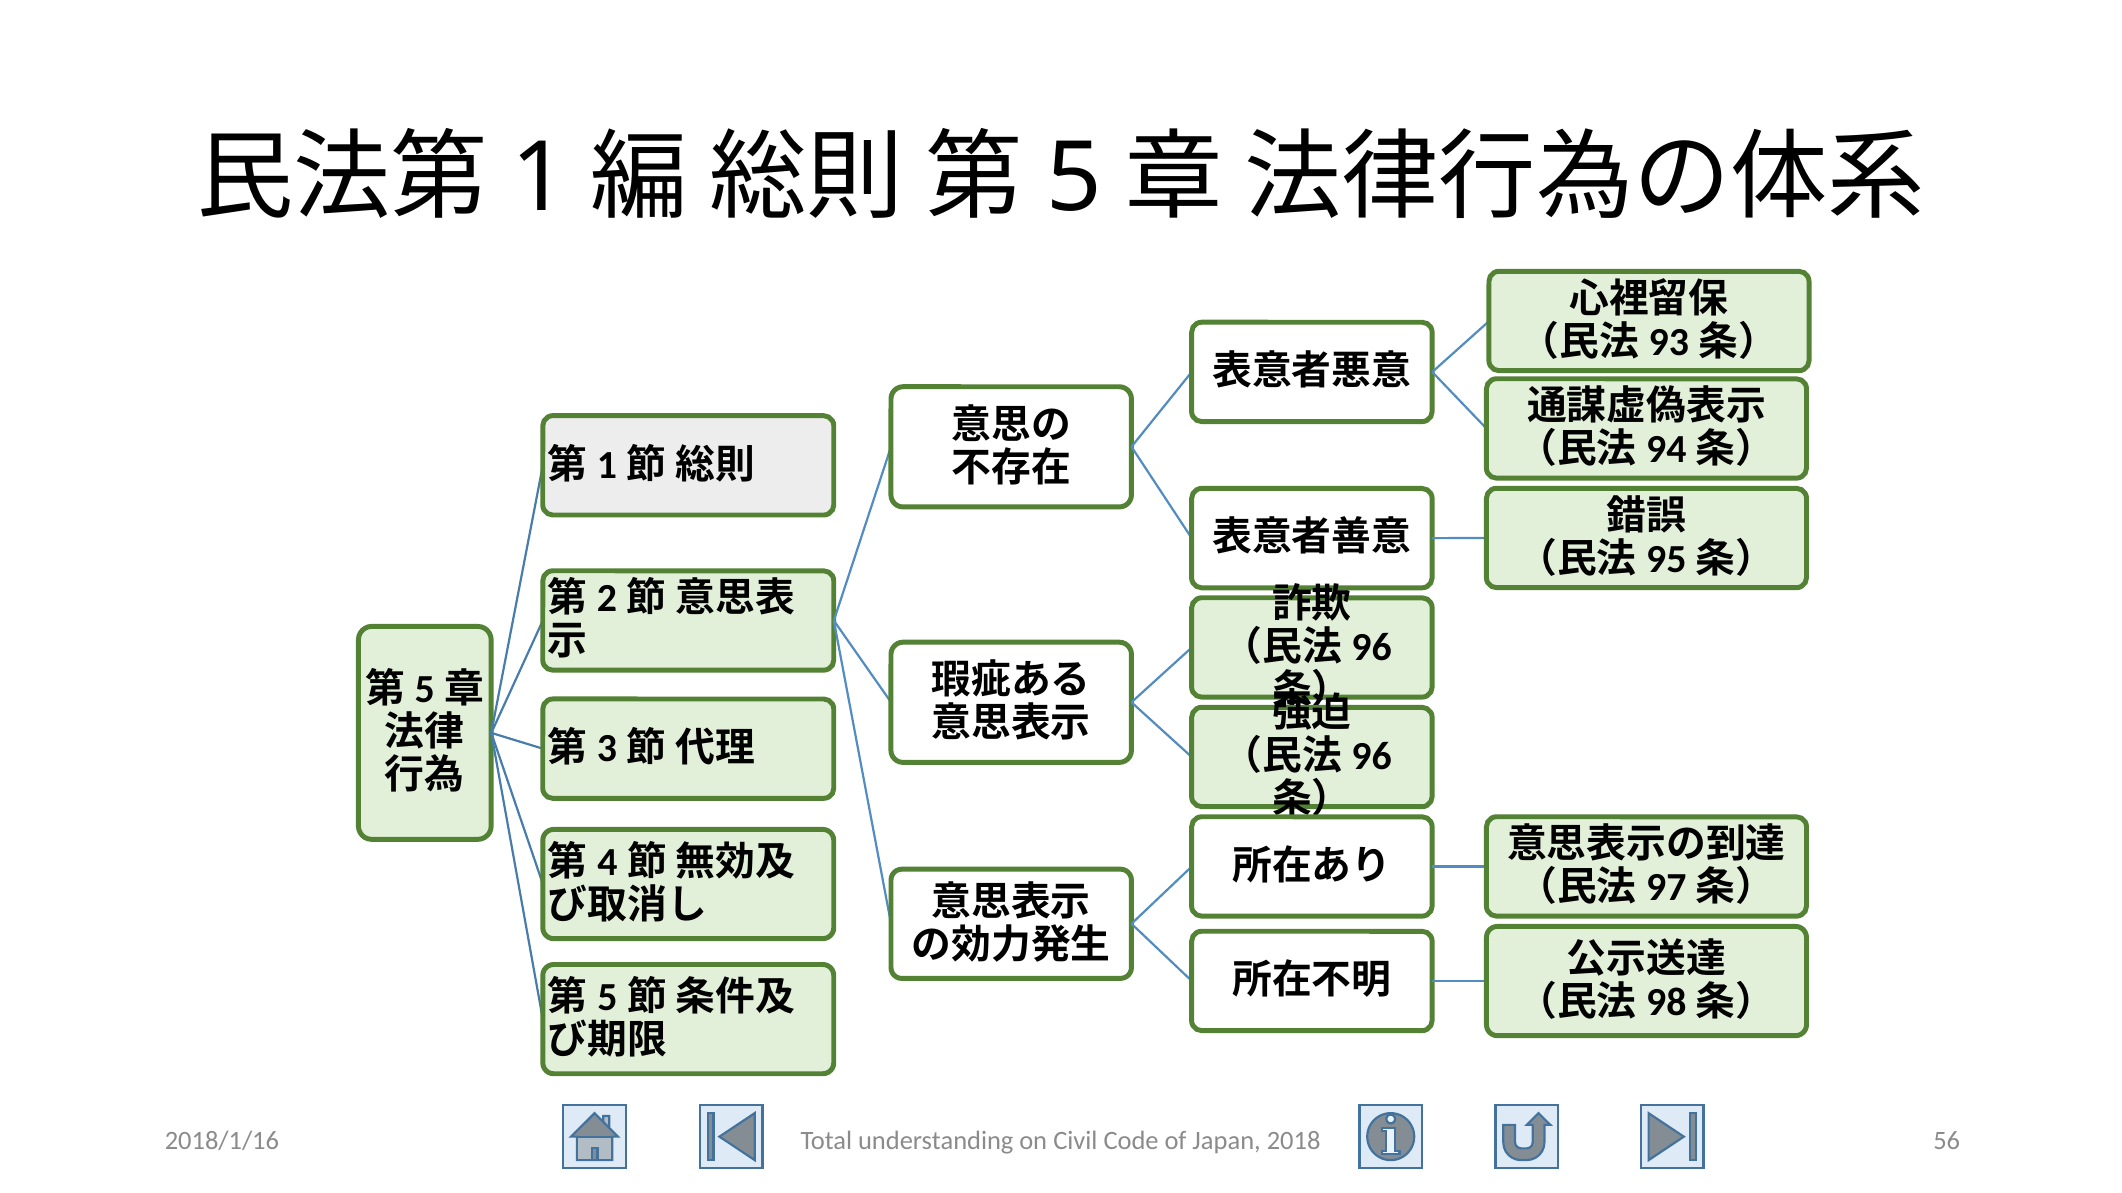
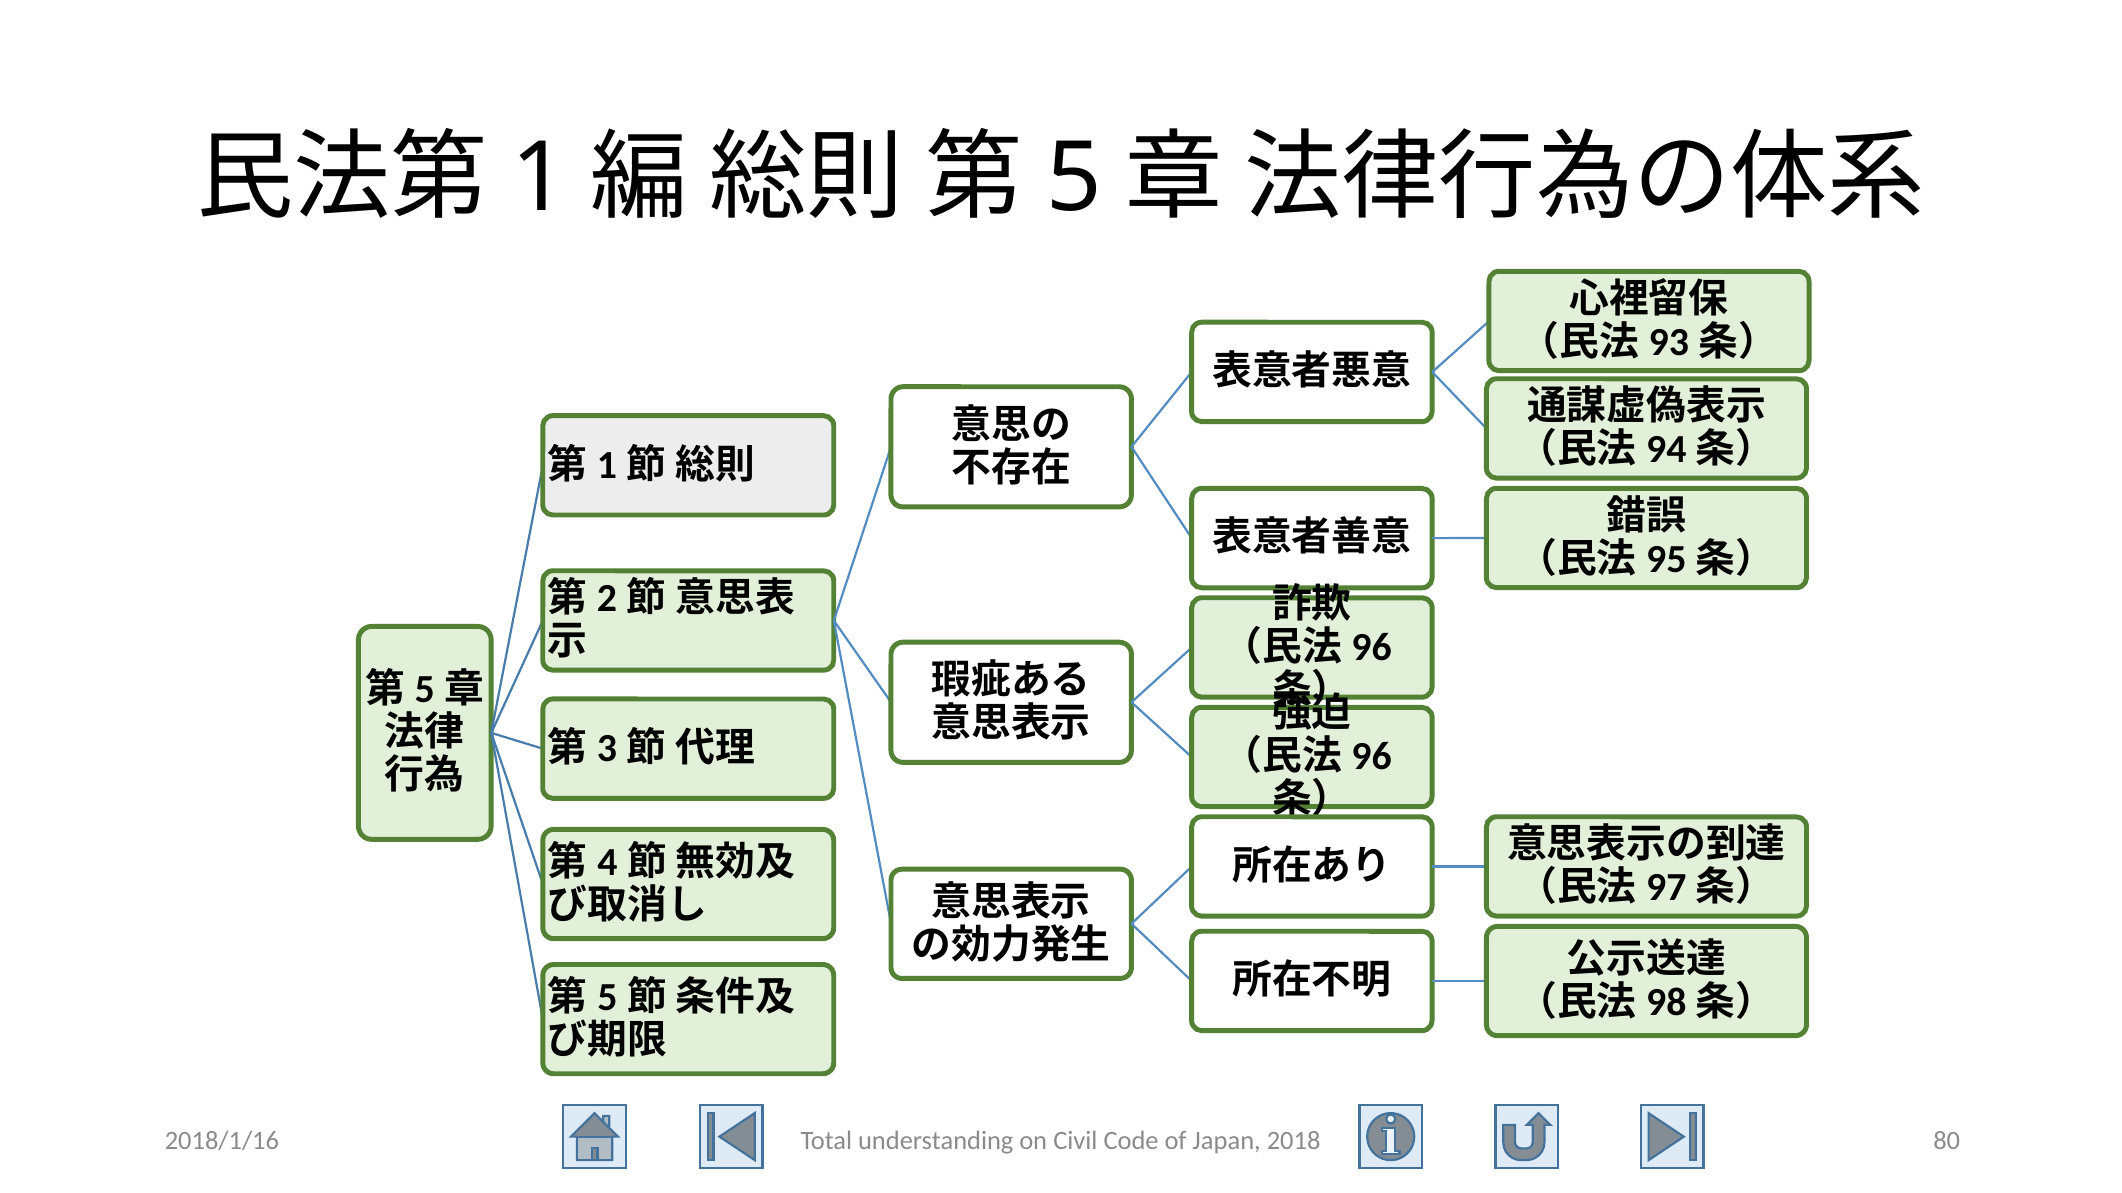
56: 56 -> 80 (1947, 1141)
